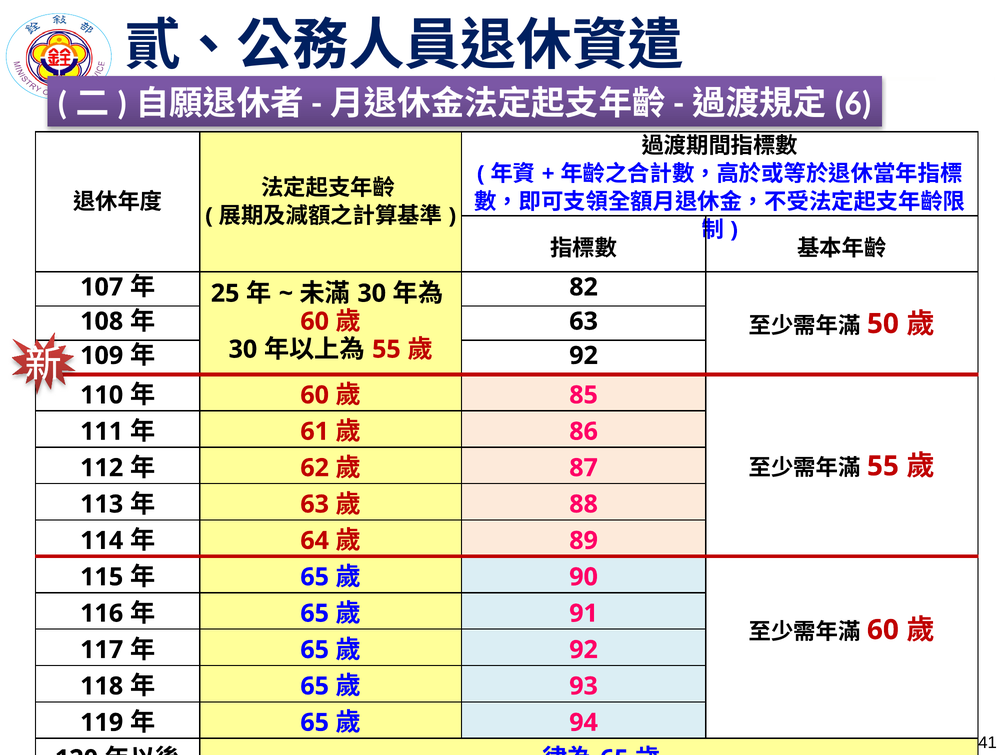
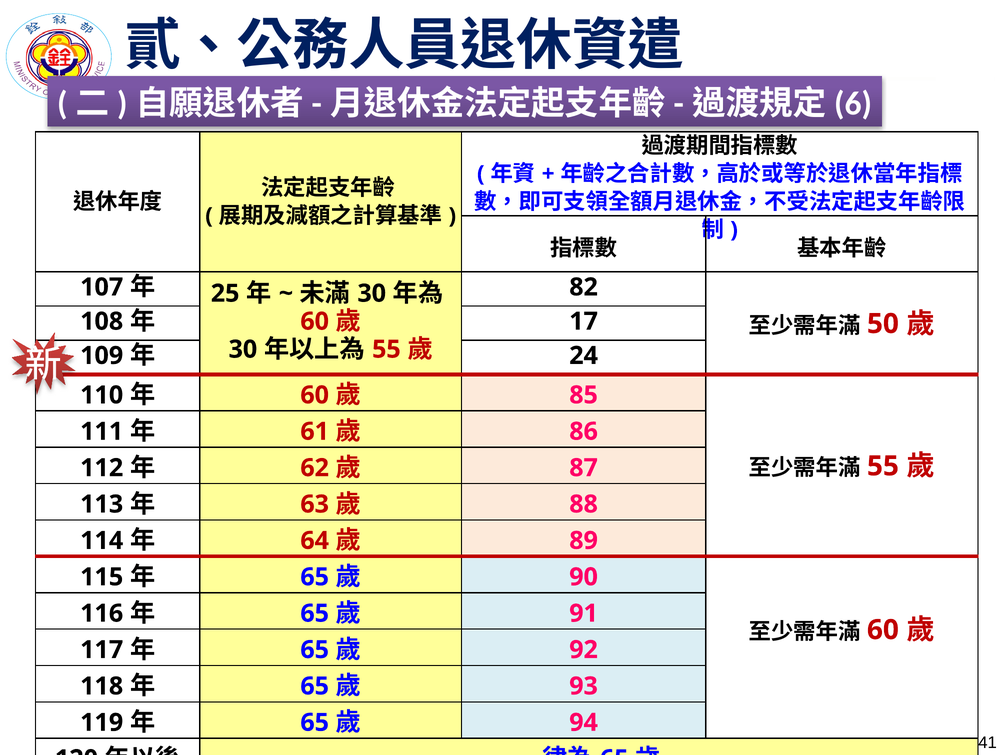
63: 63 -> 17 (584, 321)
92: 92 -> 24 (584, 356)
